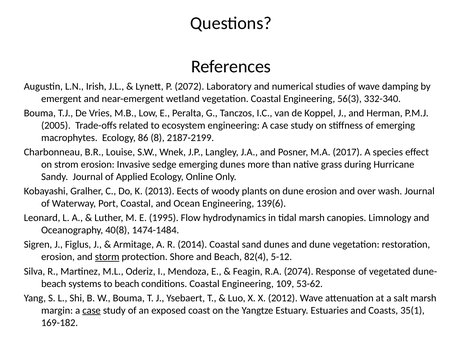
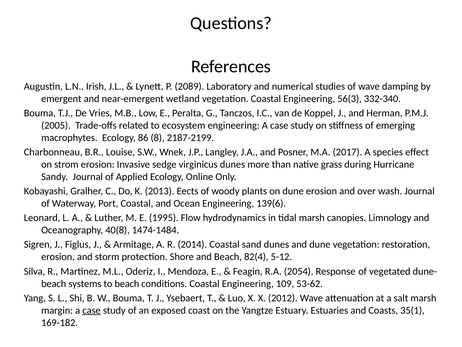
2072: 2072 -> 2089 (189, 86)
sedge emerging: emerging -> virginicus (198, 164)
storm underline: present -> none (107, 257)
2074: 2074 -> 2054 (299, 271)
